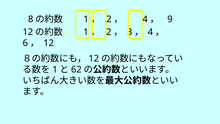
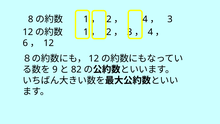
9: 9 -> 3 (170, 19)
1: 1 -> 9 (55, 69)
62: 62 -> 82 (76, 69)
